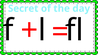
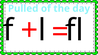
Secret: Secret -> Pulled (23, 9)
